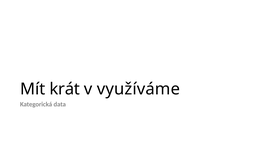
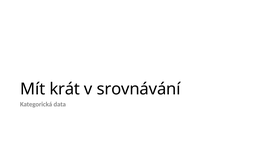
využíváme: využíváme -> srovnávání (139, 89)
